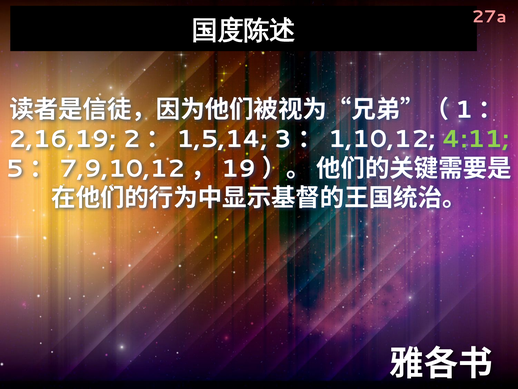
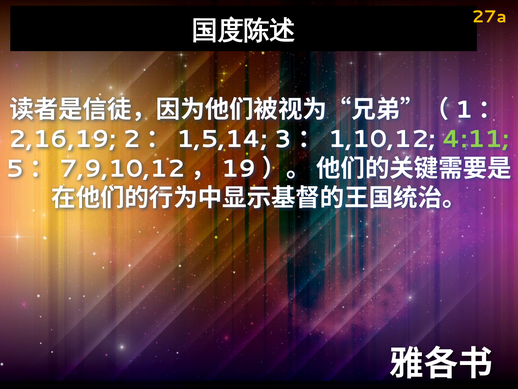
27a colour: pink -> yellow (489, 17)
